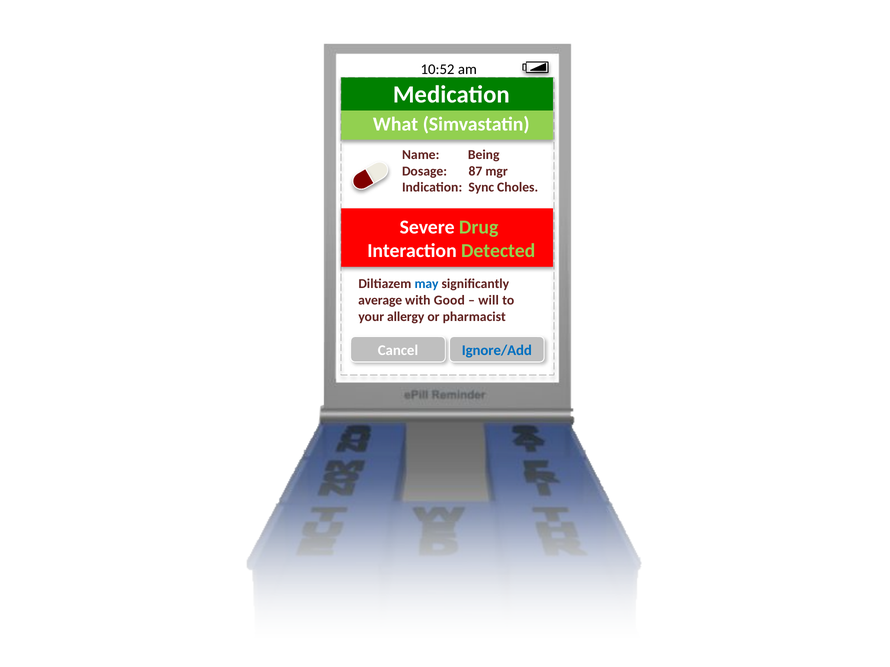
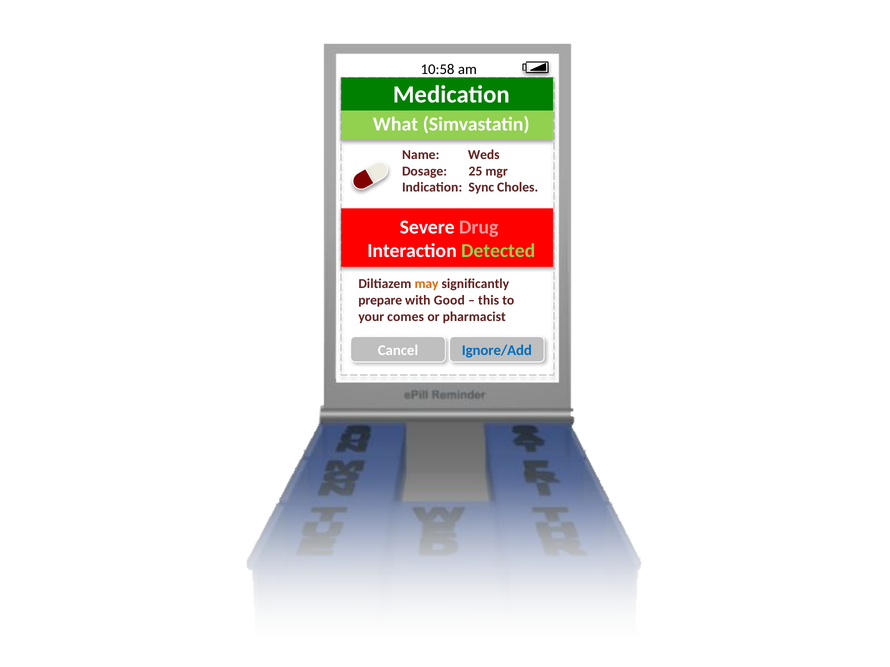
10:52: 10:52 -> 10:58 (438, 69)
Being: Being -> Weds (484, 155)
87: 87 -> 25 (475, 171)
Drug colour: light green -> pink (479, 227)
may colour: blue -> orange (427, 284)
average: average -> prepare (380, 300)
will: will -> this (489, 300)
allergy: allergy -> comes (406, 317)
